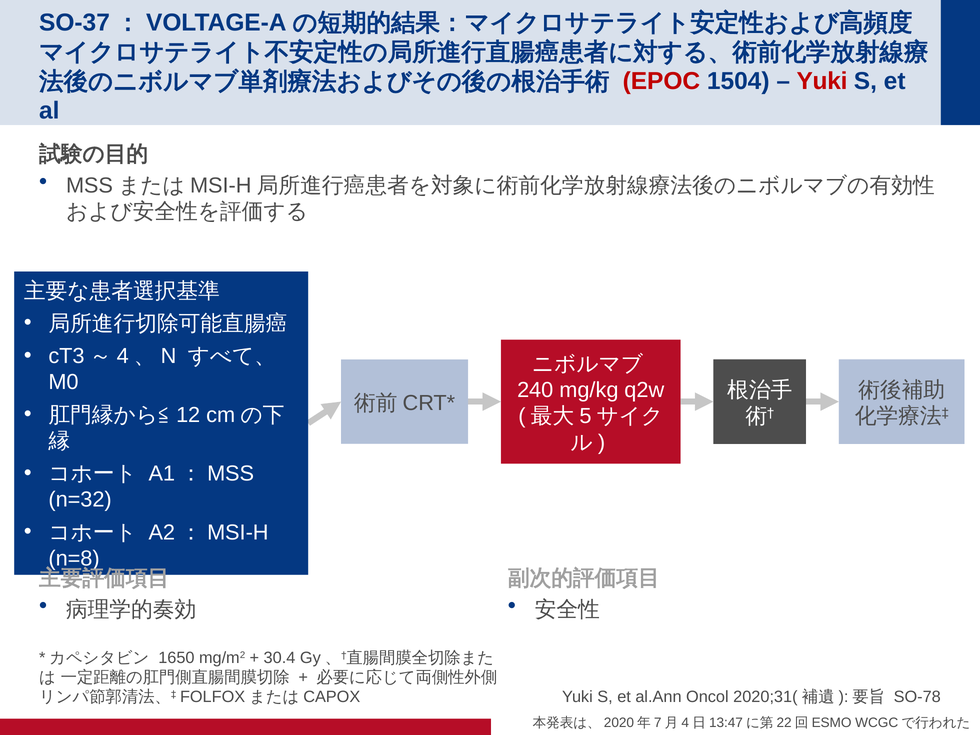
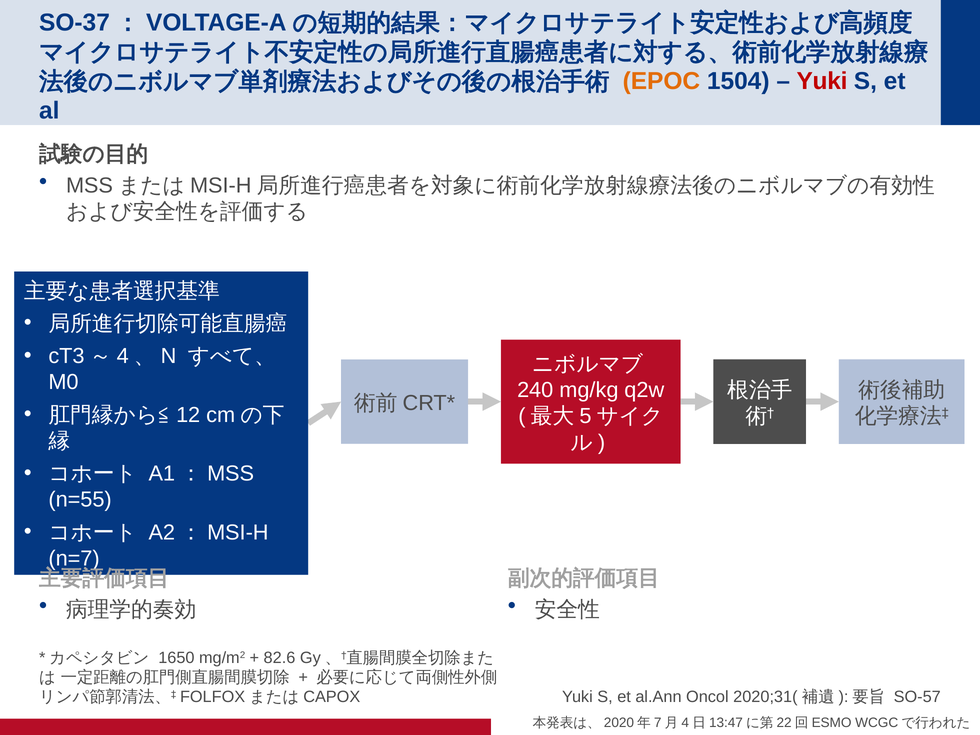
EPOC colour: red -> orange (661, 81)
n=32: n=32 -> n=55 (80, 500)
n=8: n=8 -> n=7 (74, 559)
30.4: 30.4 -> 82.6 (279, 658)
SO-78: SO-78 -> SO-57 (917, 697)
